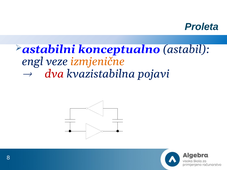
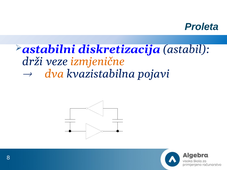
konceptualno: konceptualno -> diskretizacija (119, 49)
engl: engl -> drži (33, 62)
dva colour: red -> orange (54, 74)
